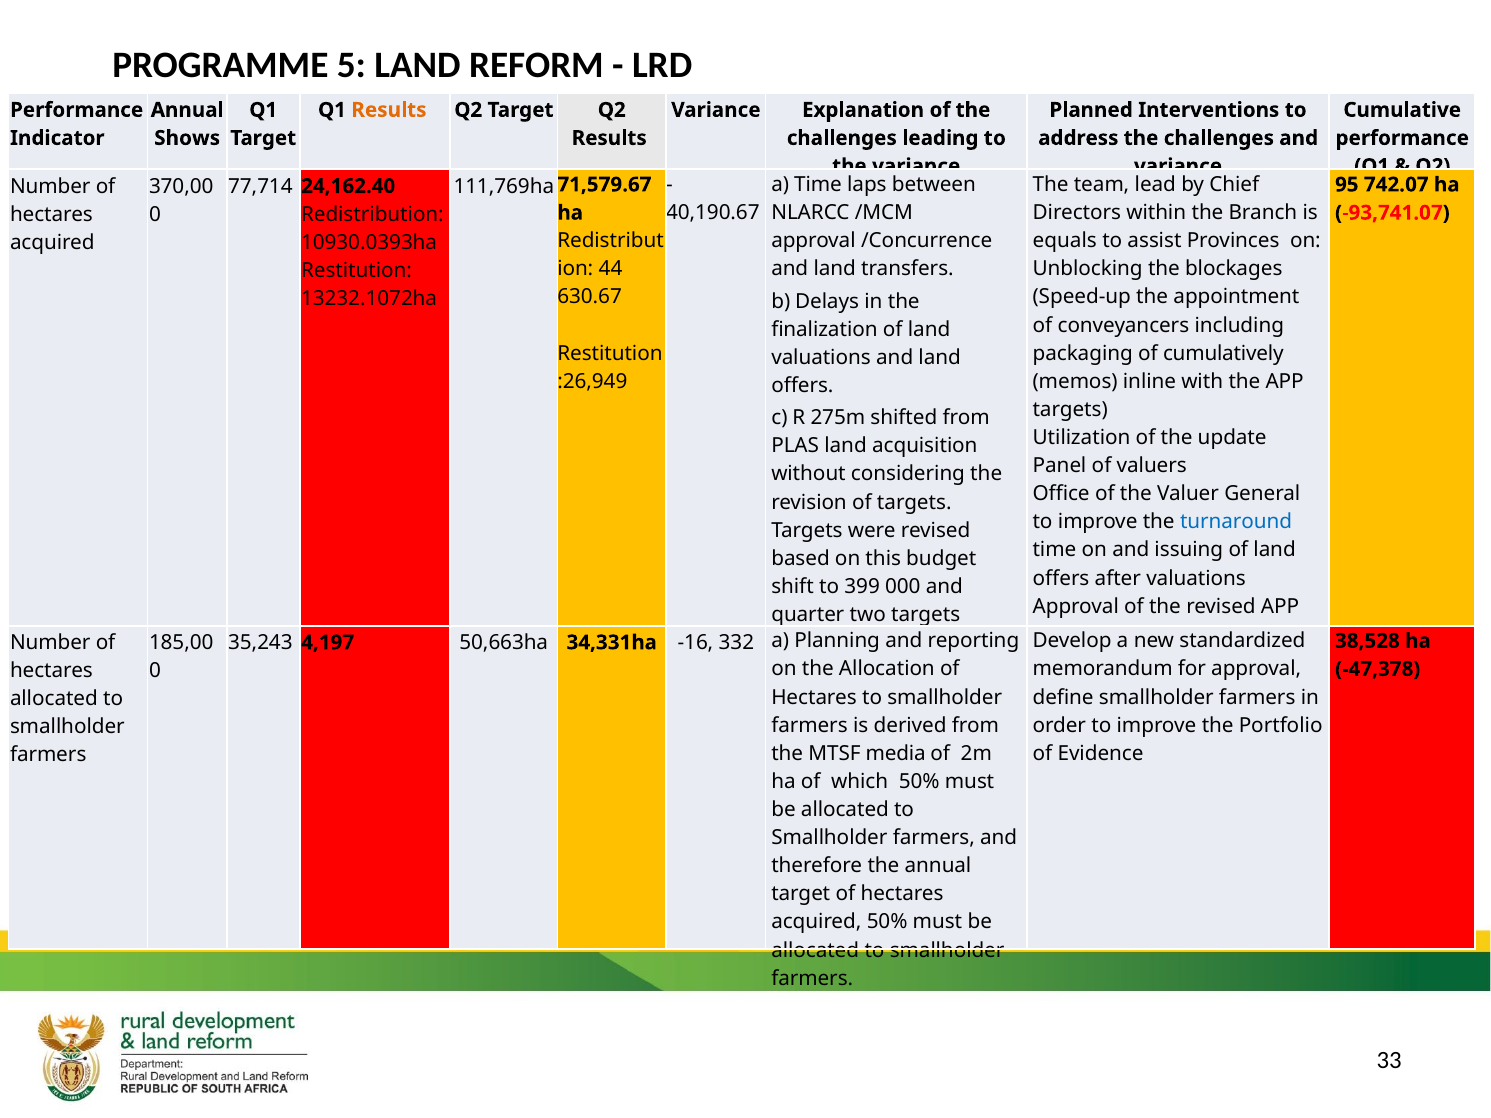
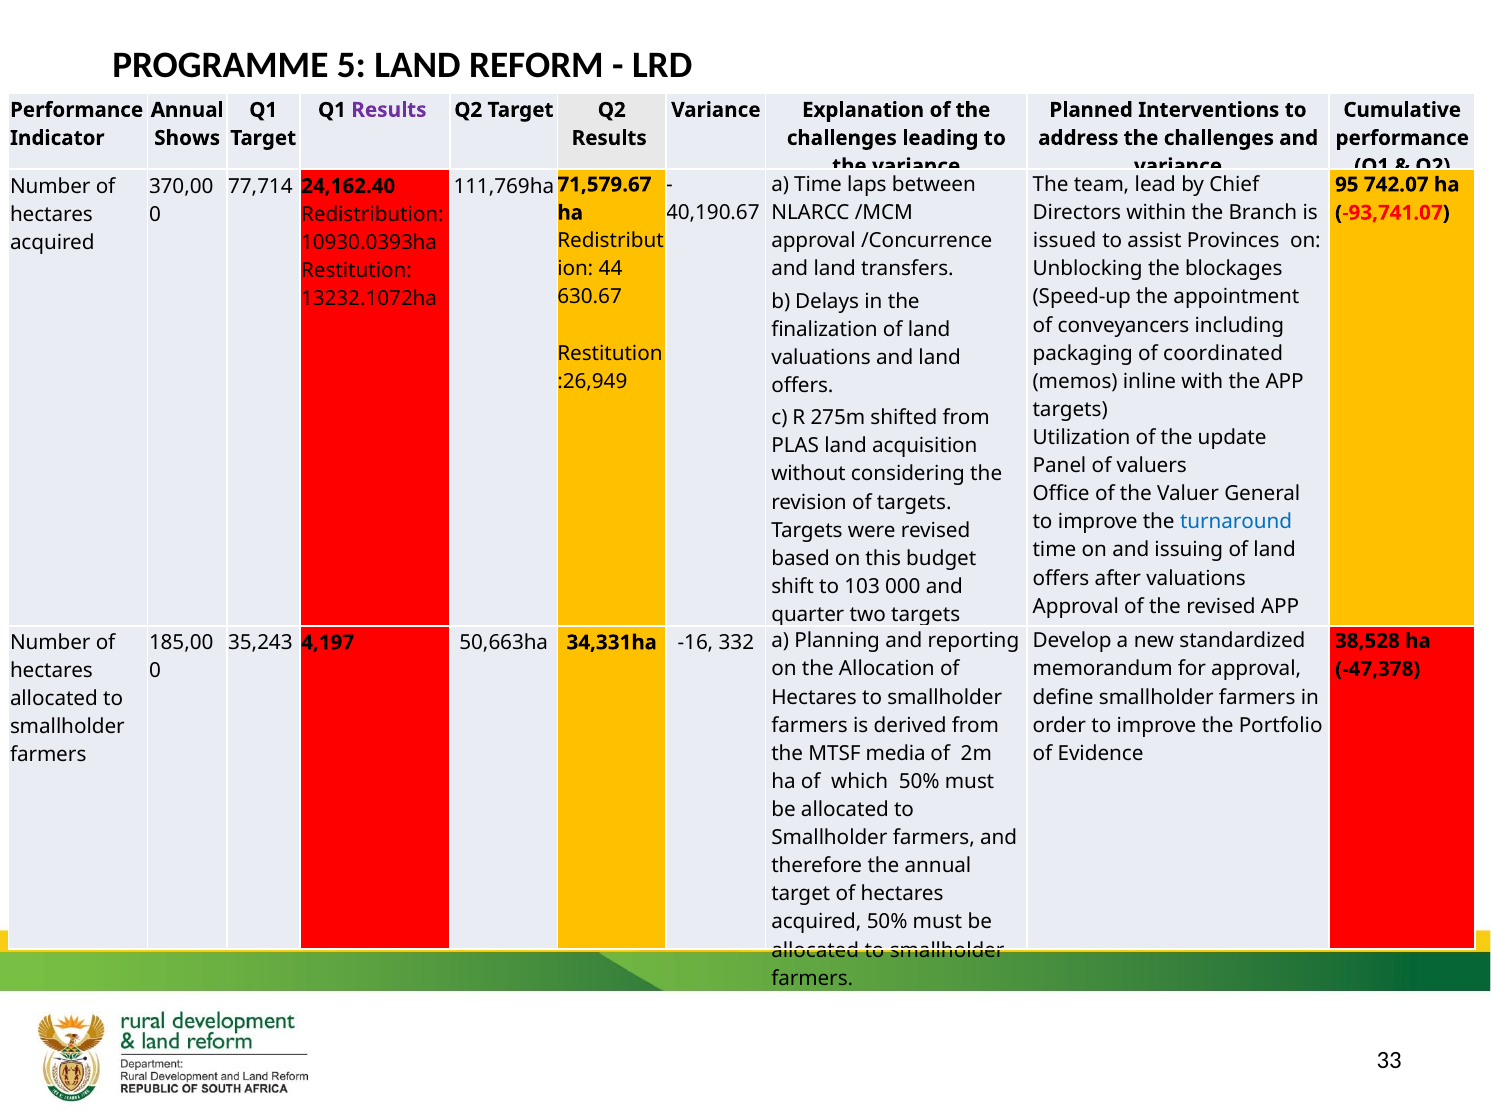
Results colour: orange -> purple (389, 110)
equals: equals -> issued (1065, 241)
cumulatively: cumulatively -> coordinated (1223, 353)
399: 399 -> 103 (862, 587)
